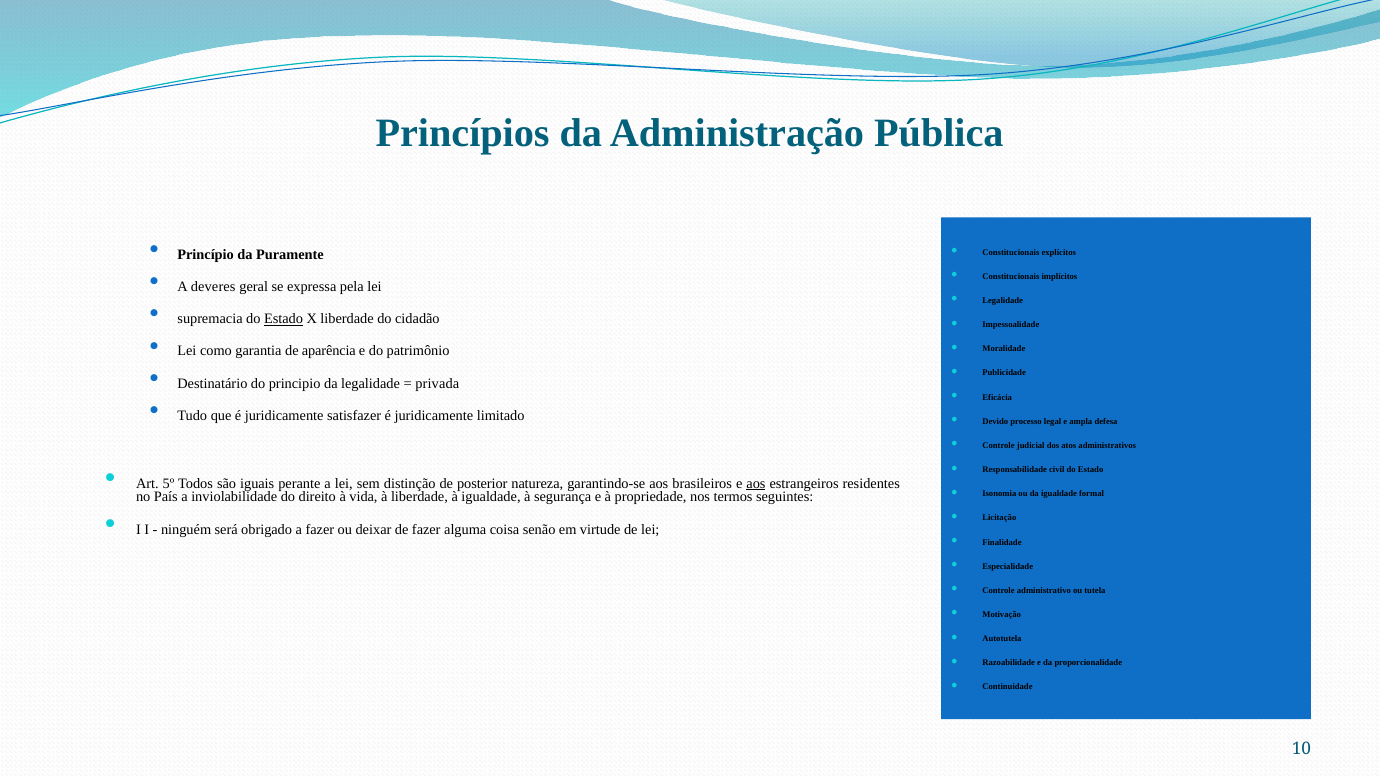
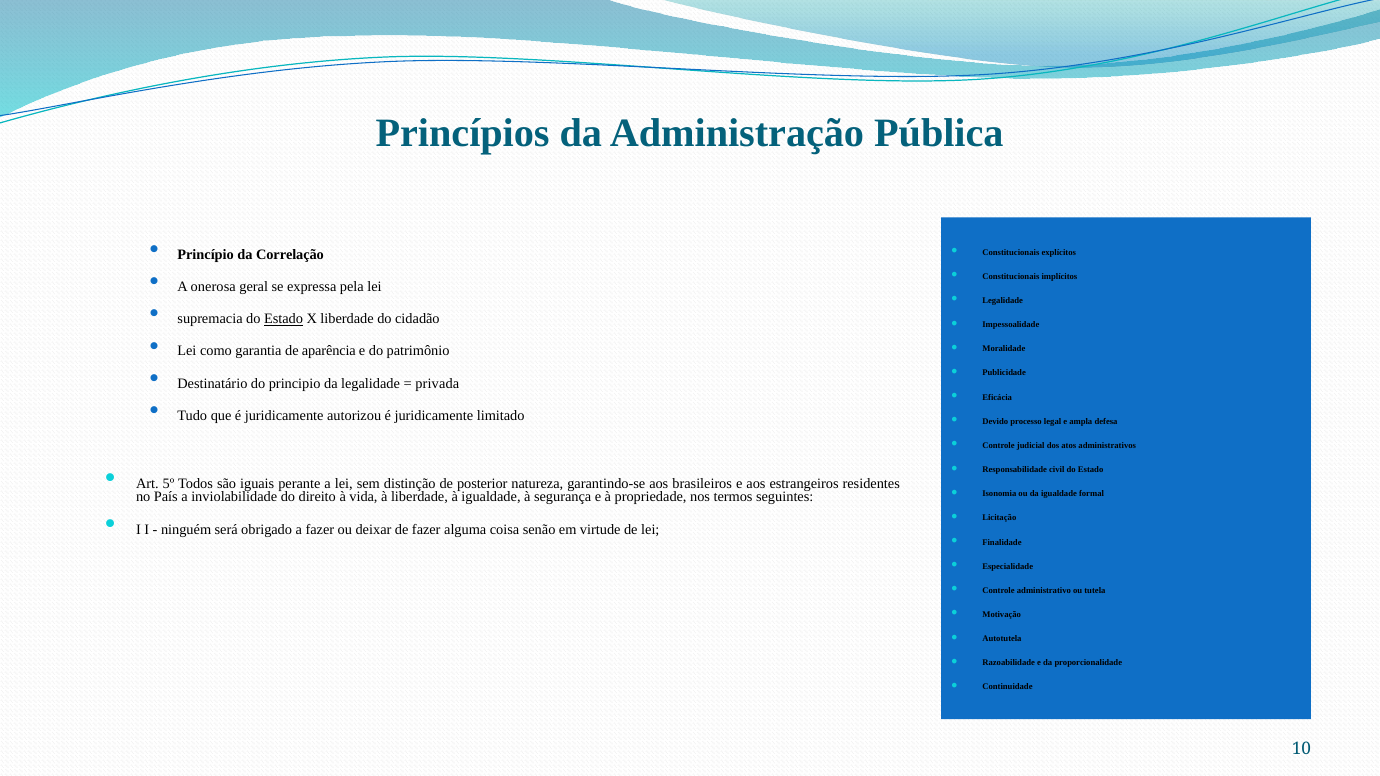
Puramente: Puramente -> Correlação (290, 255)
deveres: deveres -> onerosa (213, 287)
satisfazer: satisfazer -> autorizou (354, 416)
aos underline: present -> none (756, 483)
